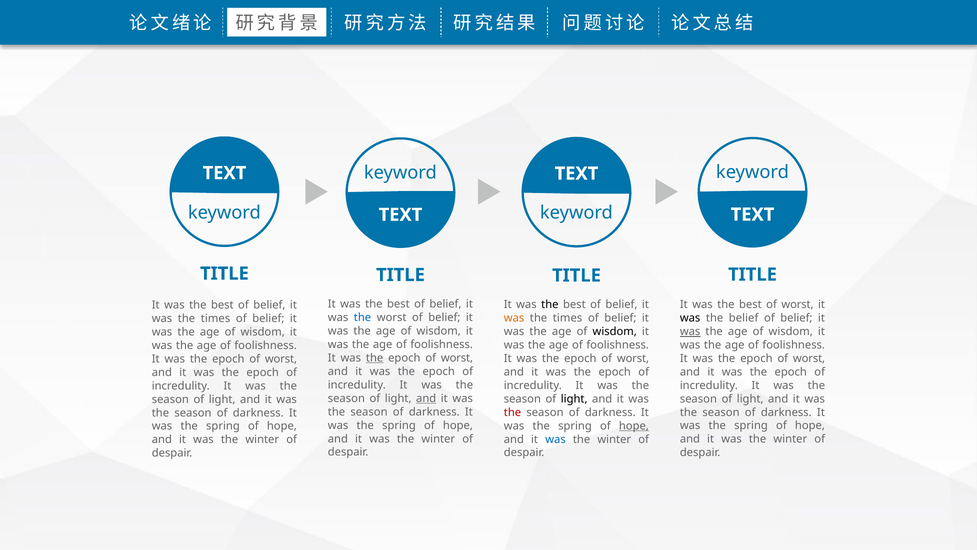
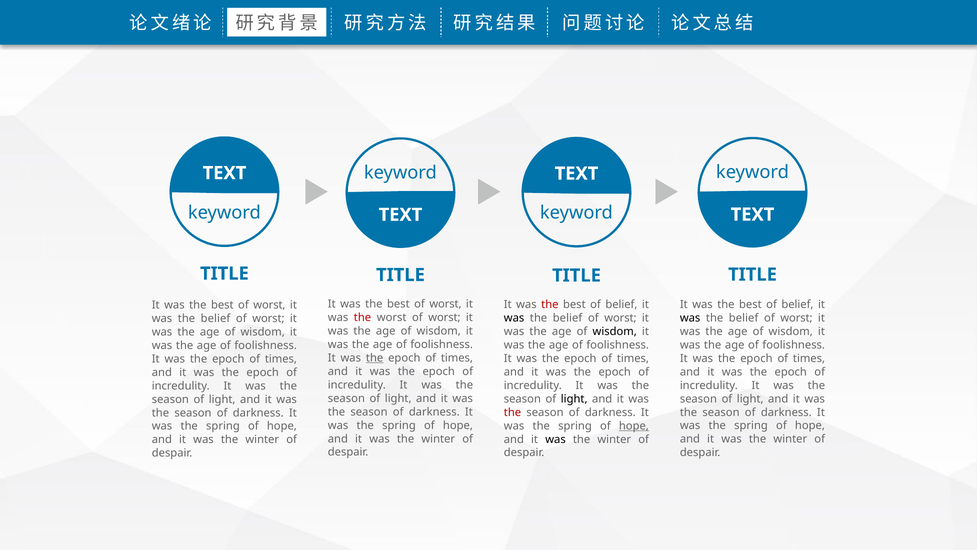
belief: belief -> worst (445, 304)
worst: worst -> belief (797, 304)
the colour: black -> red (550, 305)
belief: belief -> worst (269, 305)
the colour: blue -> red (363, 317)
worst of belief: belief -> worst (444, 317)
was colour: orange -> black (514, 318)
times: times -> belief (568, 318)
belief: belief -> worst (620, 318)
belief: belief -> worst (796, 318)
times: times -> belief (216, 318)
belief: belief -> worst (268, 318)
was underline: present -> none (690, 331)
worst: worst -> times (457, 358)
worst: worst -> times (633, 358)
worst: worst -> times (809, 358)
worst: worst -> times (281, 359)
and underline: present -> none (426, 398)
was colour: blue -> black (556, 439)
